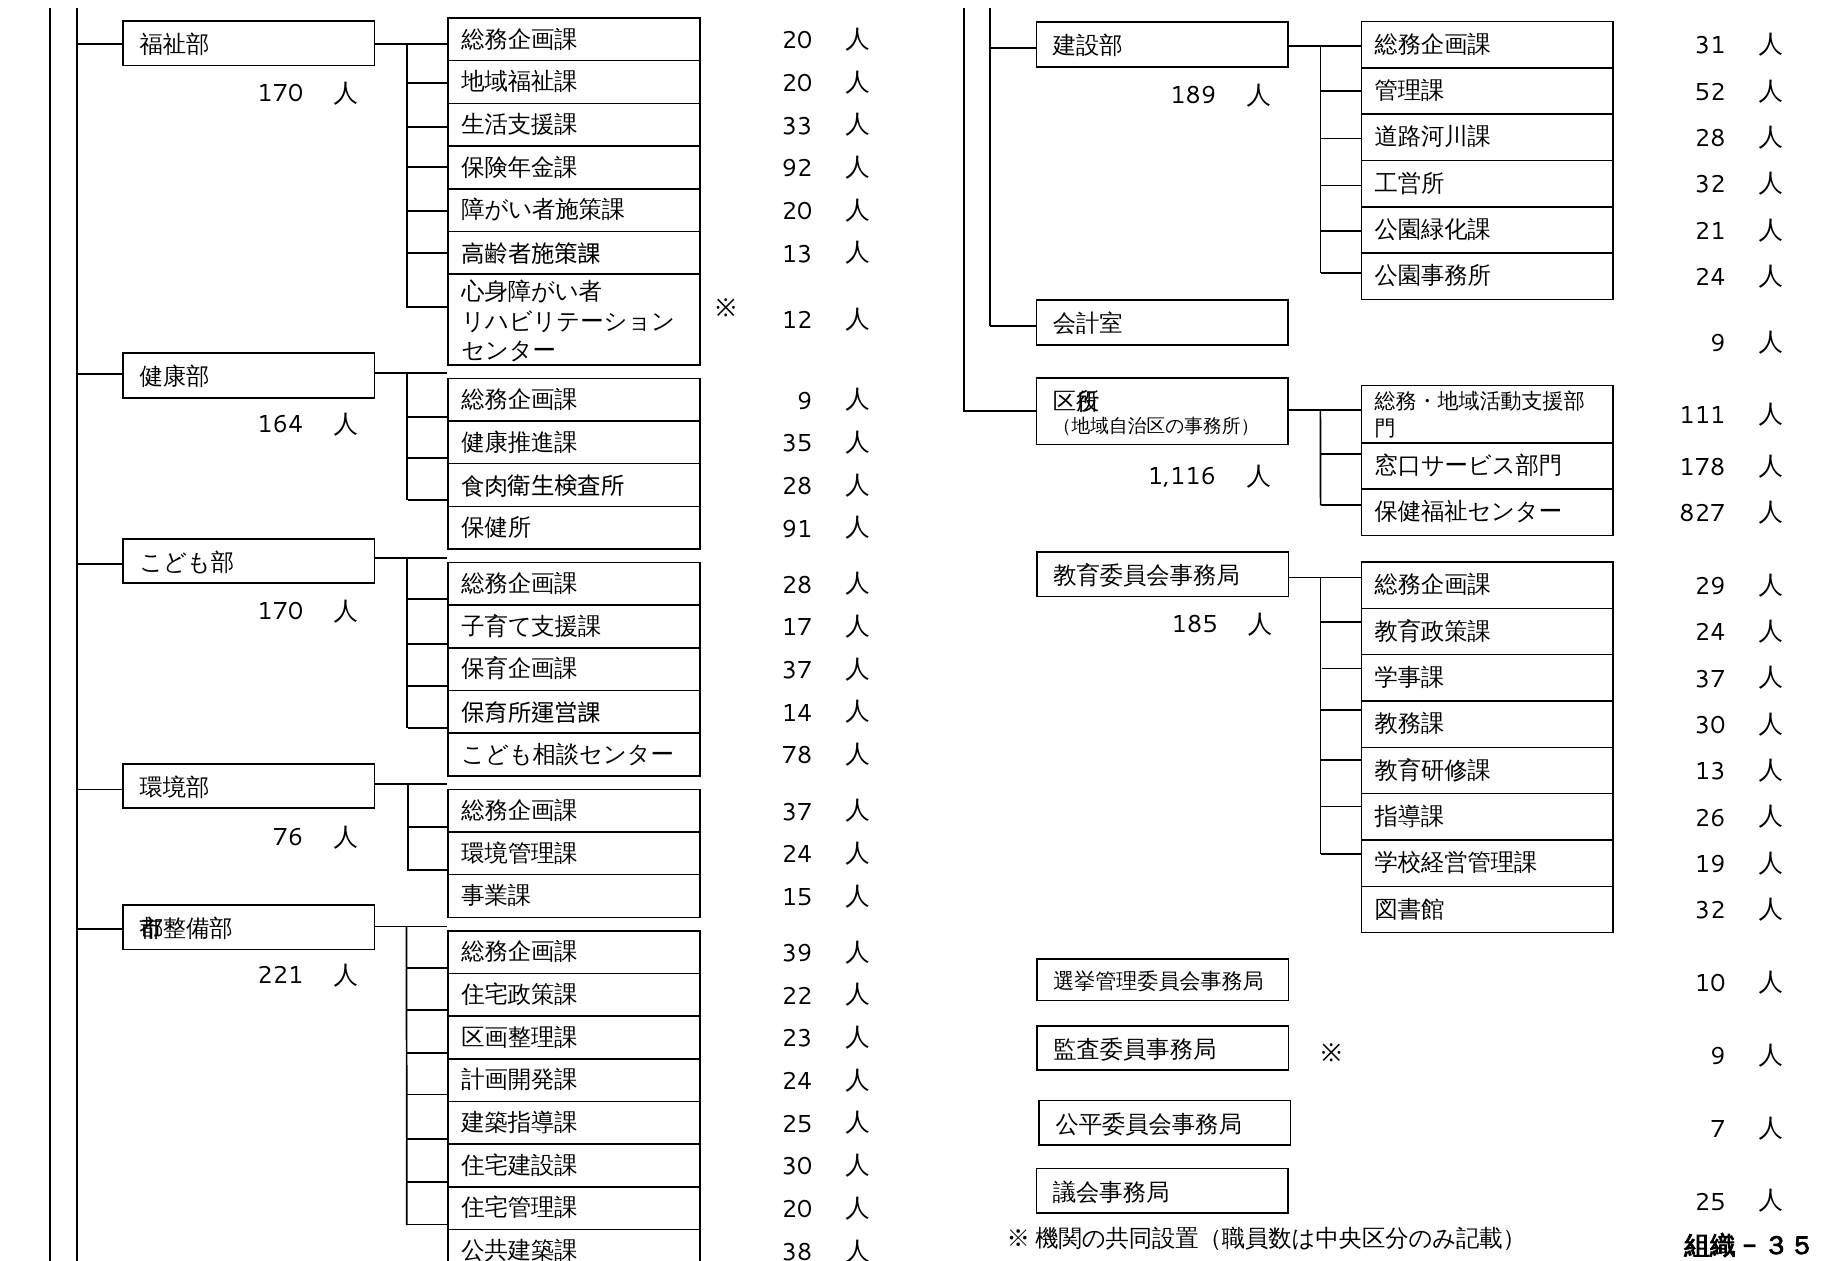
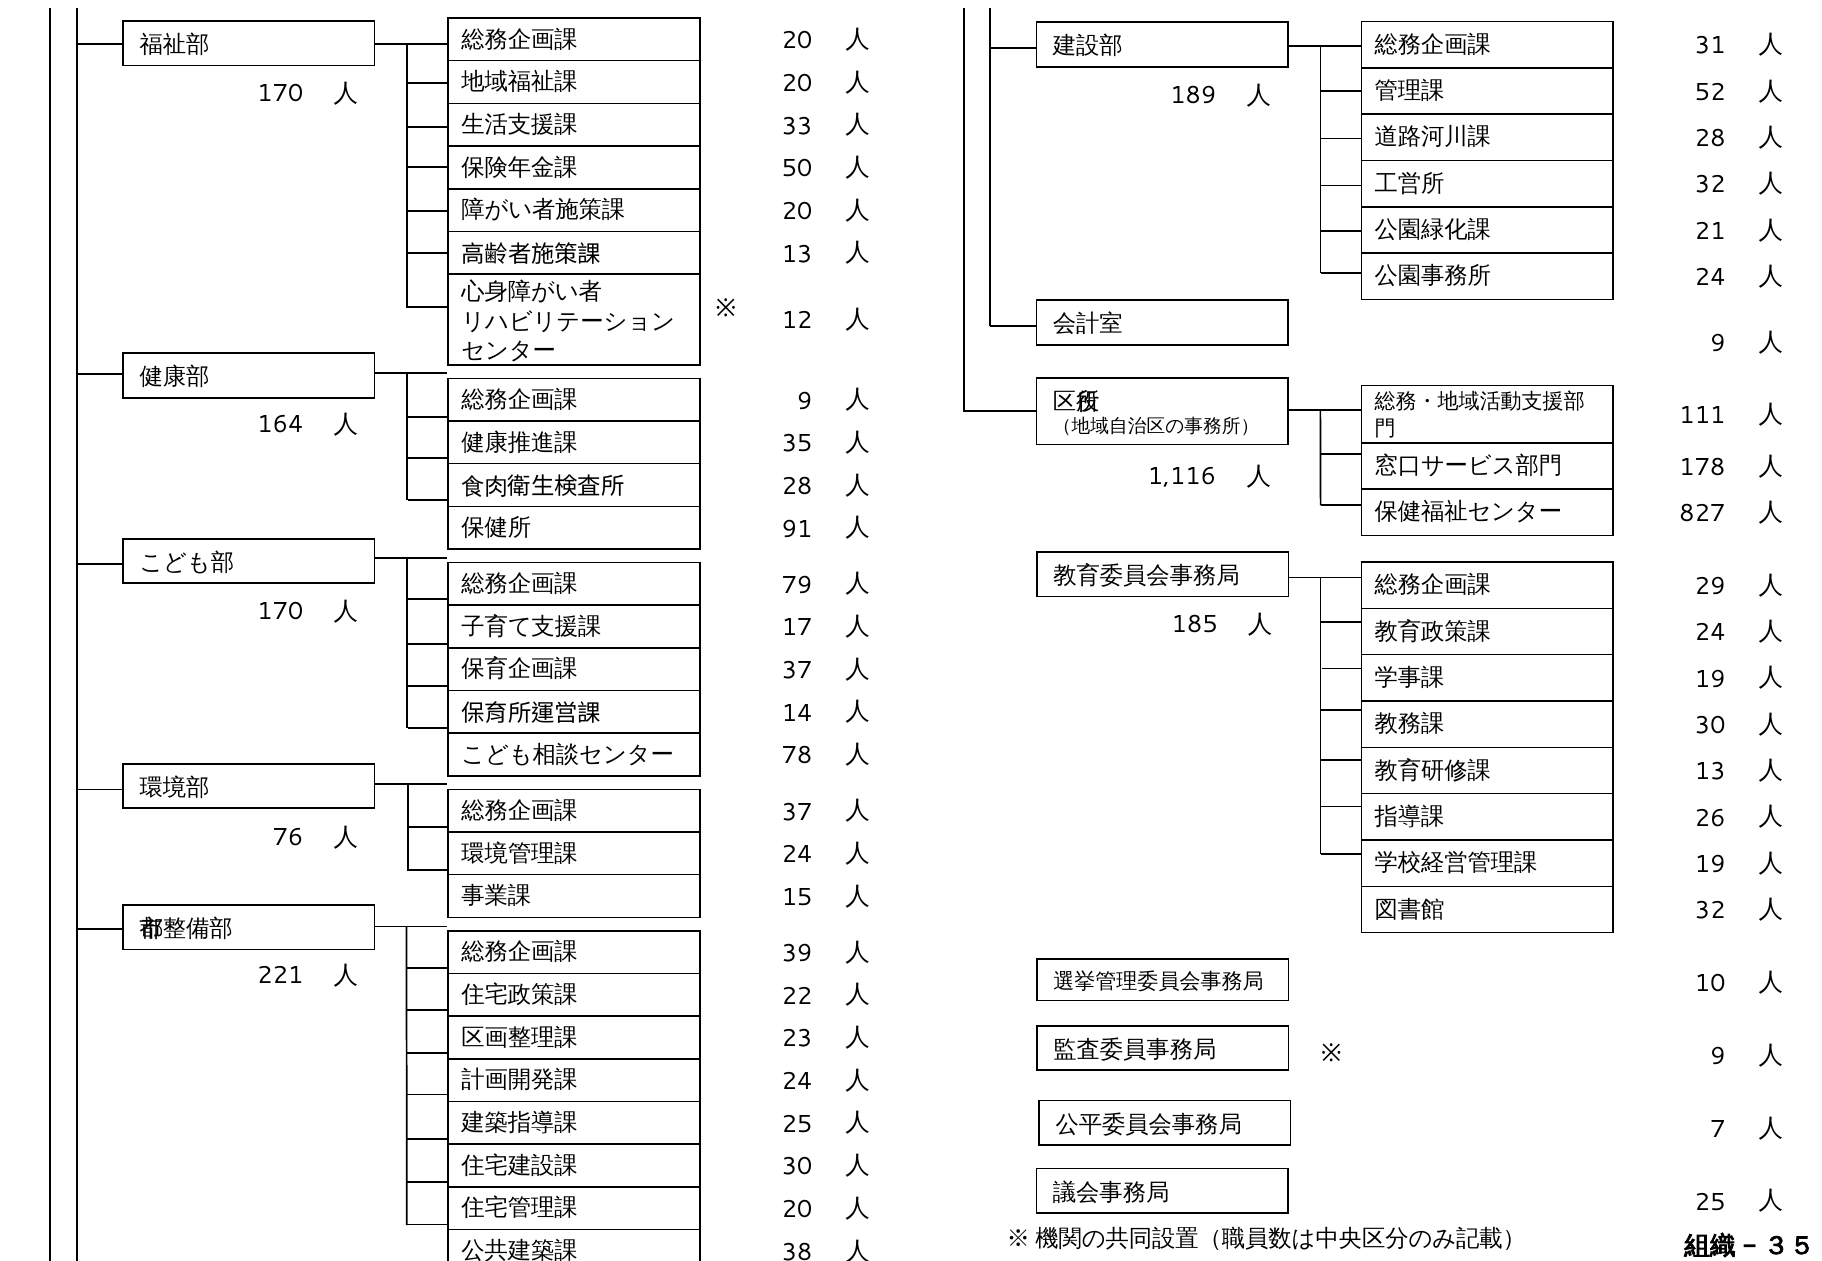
92: 92 -> 50 (797, 169)
28: 28 -> 79 (797, 585)
37: 37 -> 19 (1710, 679)
